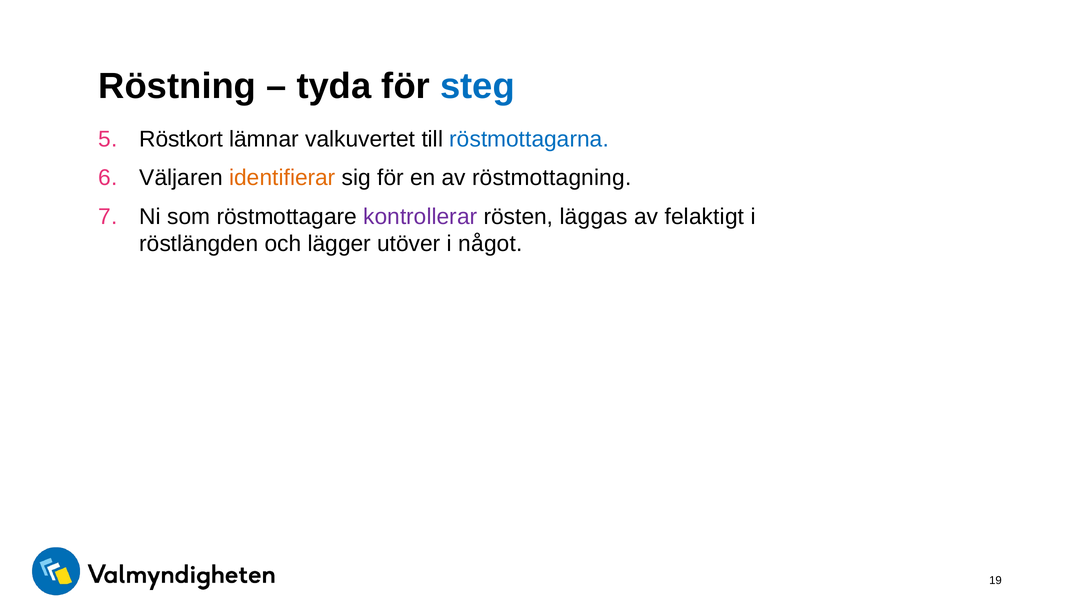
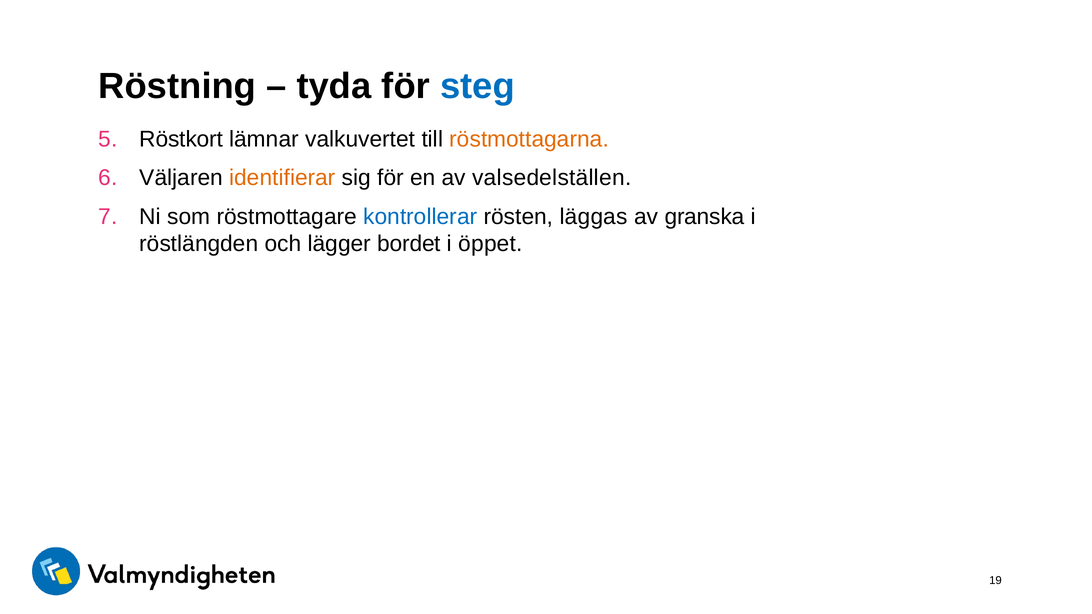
röstmottagarna colour: blue -> orange (529, 139)
röstmottagning: röstmottagning -> valsedelställen (552, 178)
kontrollerar colour: purple -> blue (420, 217)
felaktigt: felaktigt -> granska (705, 217)
utöver: utöver -> bordet (409, 244)
något: något -> öppet (490, 244)
